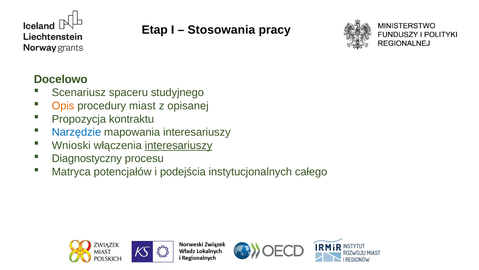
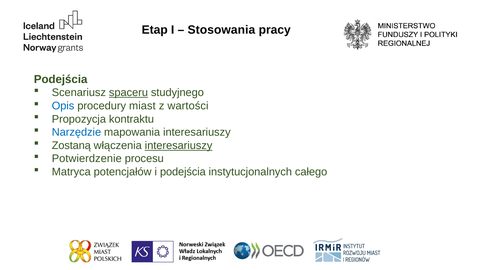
Docelowo: Docelowo -> Podejścia (61, 79)
spaceru underline: none -> present (128, 92)
Opis colour: orange -> blue (63, 106)
opisanej: opisanej -> wartości (188, 106)
Wnioski: Wnioski -> Zostaną (71, 145)
Diagnostyczny: Diagnostyczny -> Potwierdzenie (87, 158)
